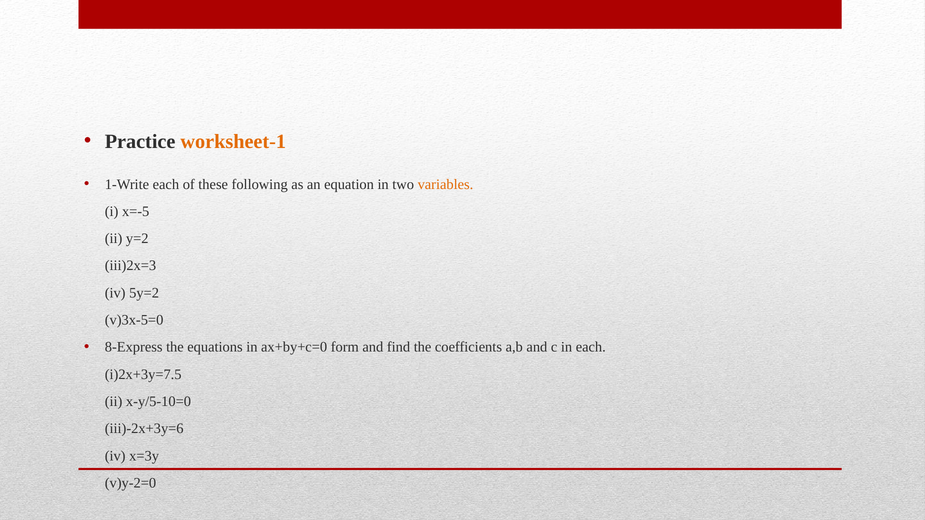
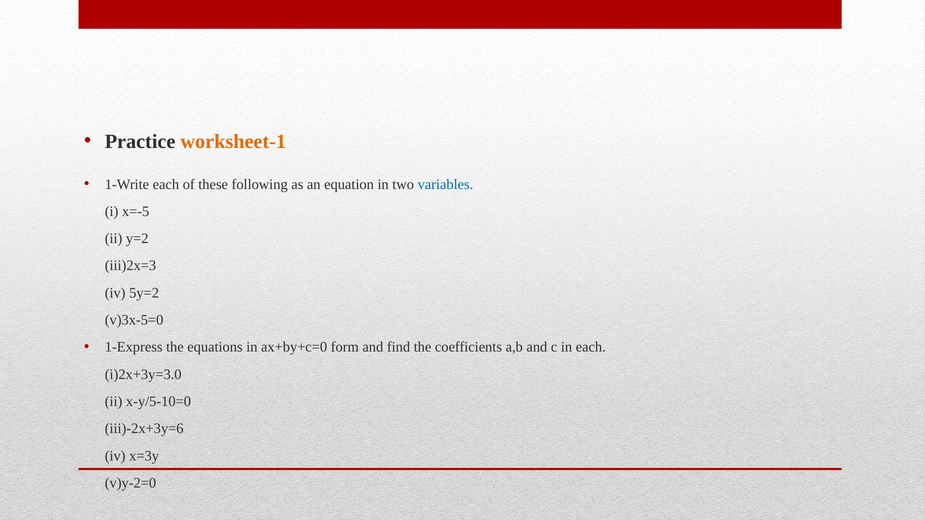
variables colour: orange -> blue (445, 184)
8-Express: 8-Express -> 1-Express (134, 347)
i)2x+3y=7.5: i)2x+3y=7.5 -> i)2x+3y=3.0 (143, 375)
